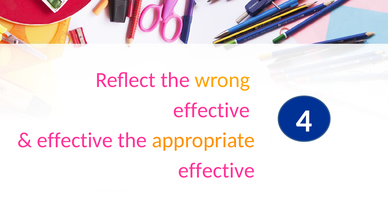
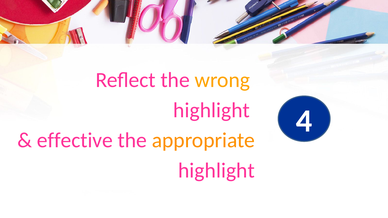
effective: effective -> highlight (212, 110)
effective: effective -> highlight (216, 171)
